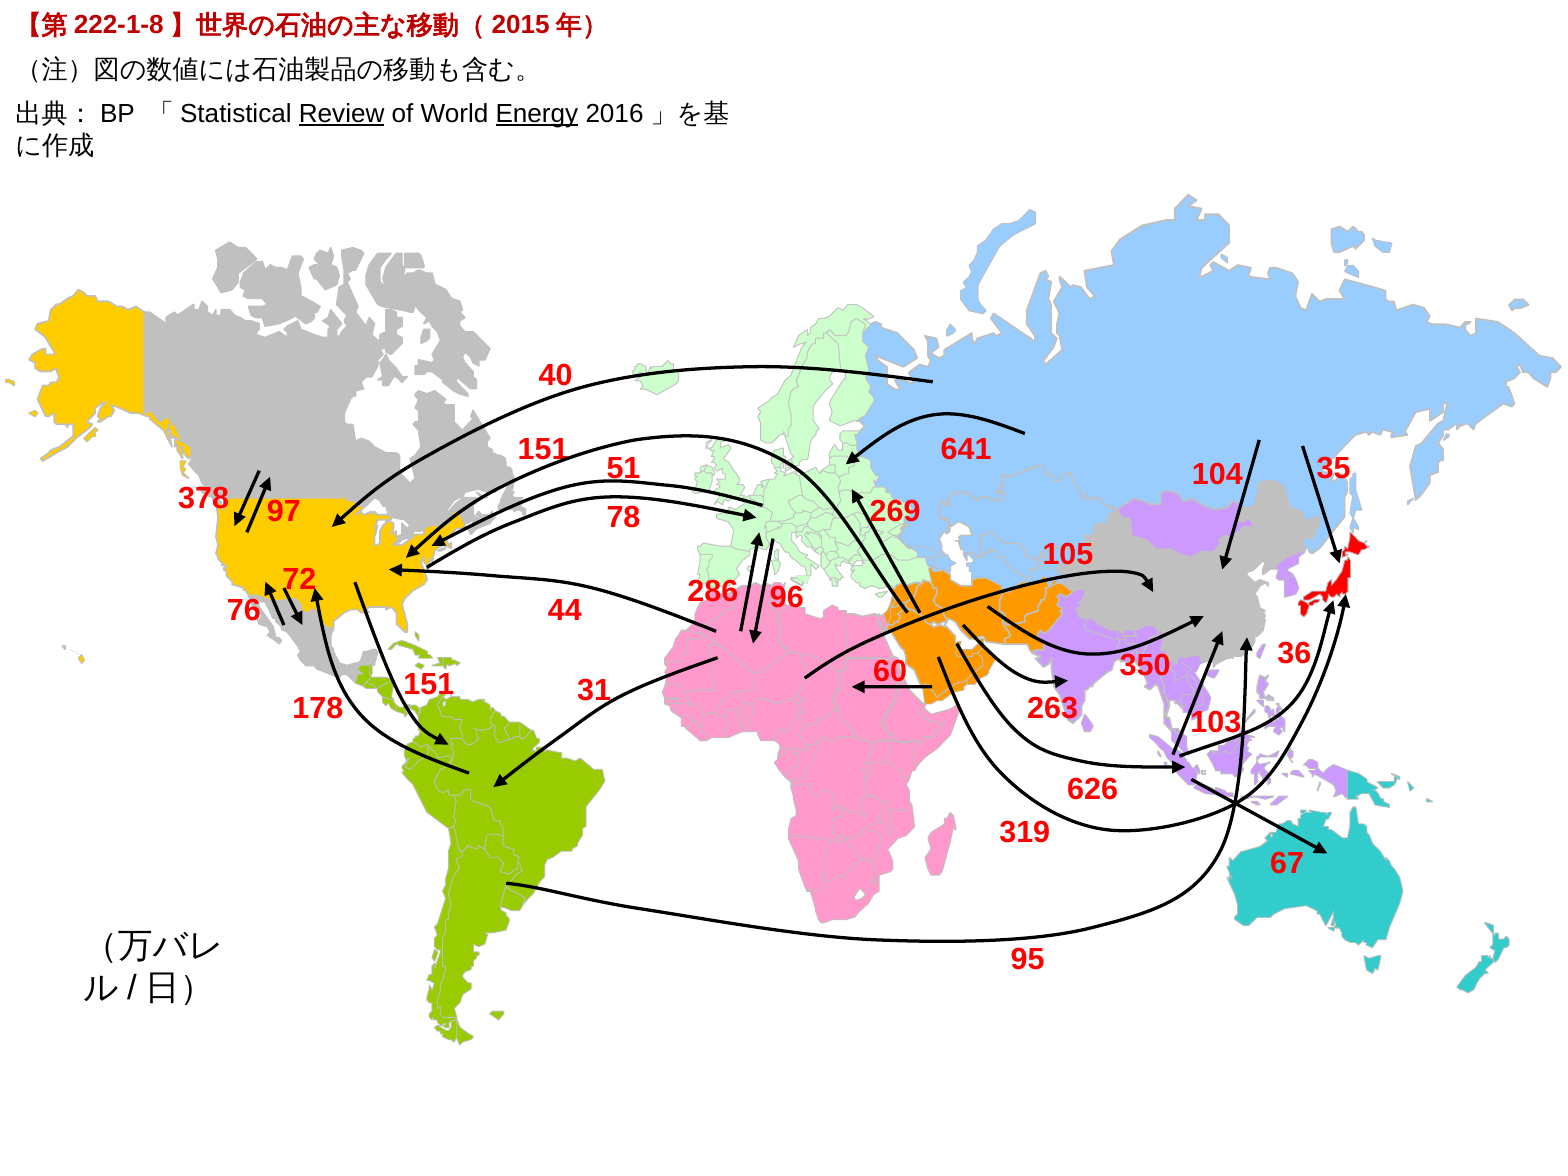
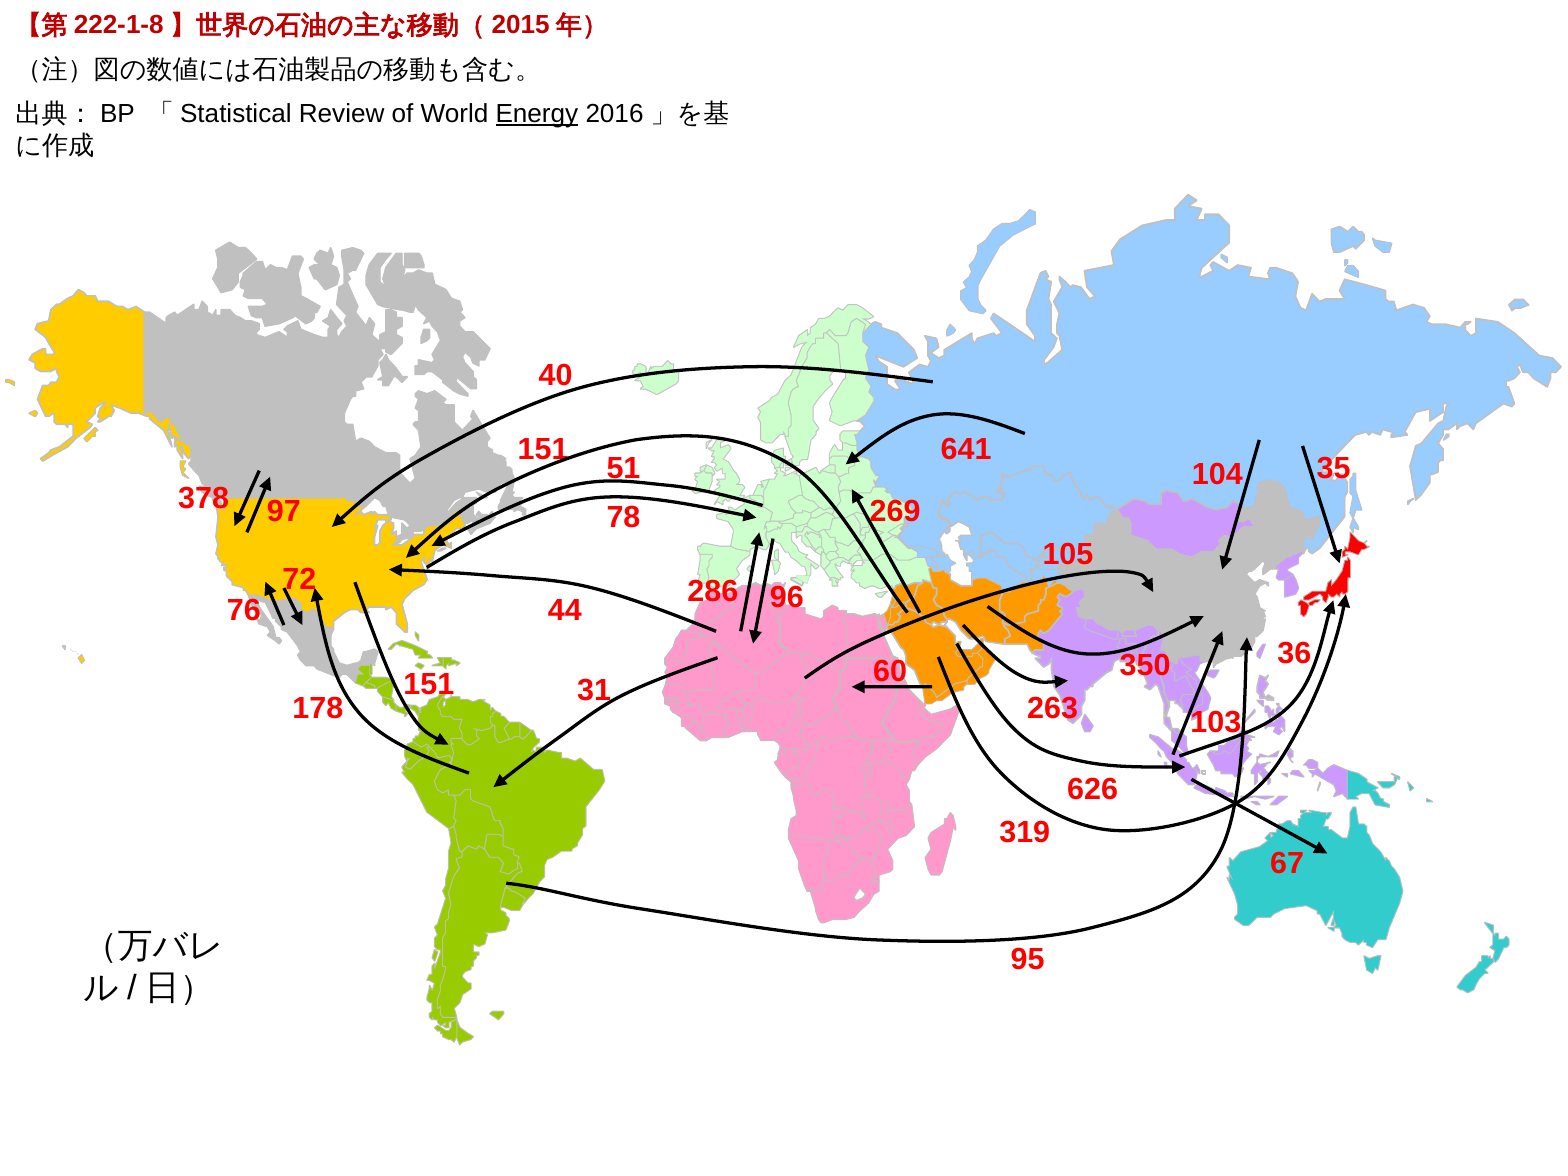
Review underline: present -> none (342, 114)
